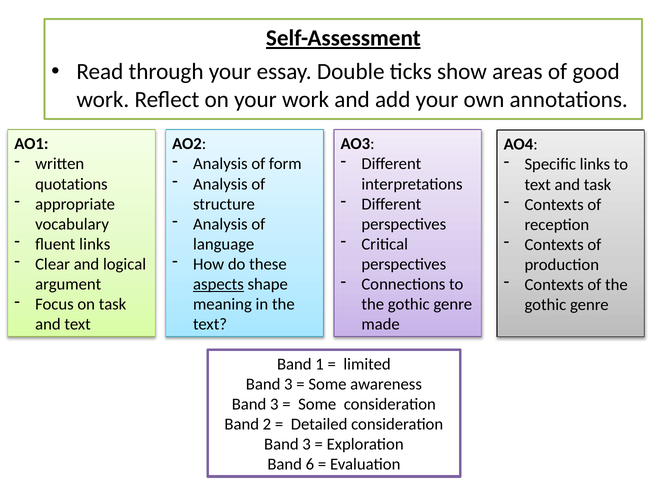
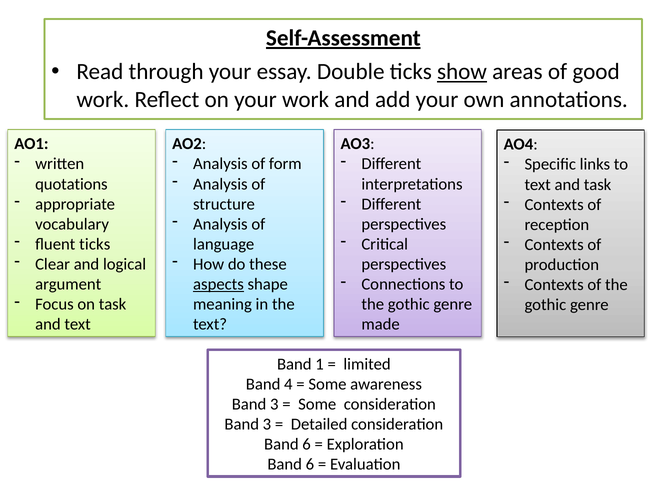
show underline: none -> present (462, 72)
fluent links: links -> ticks (95, 244)
3: 3 -> 4 (288, 384)
2: 2 -> 3 (267, 424)
3: 3 -> 6 (307, 444)
